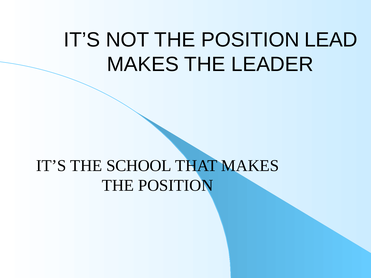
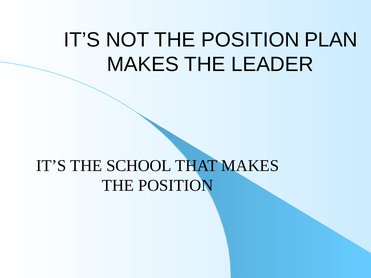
LEAD: LEAD -> PLAN (331, 40)
